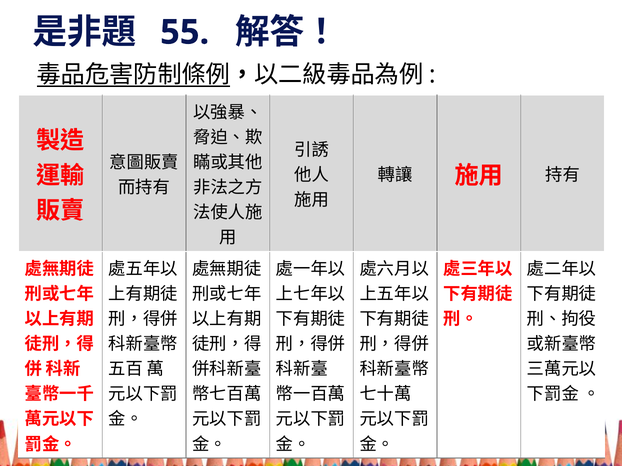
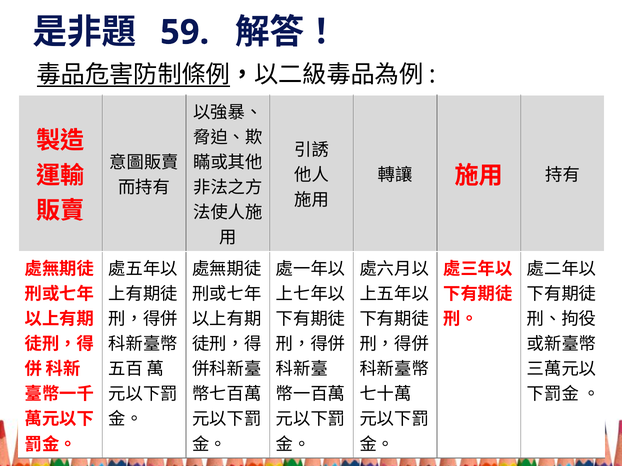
55: 55 -> 59 (185, 32)
